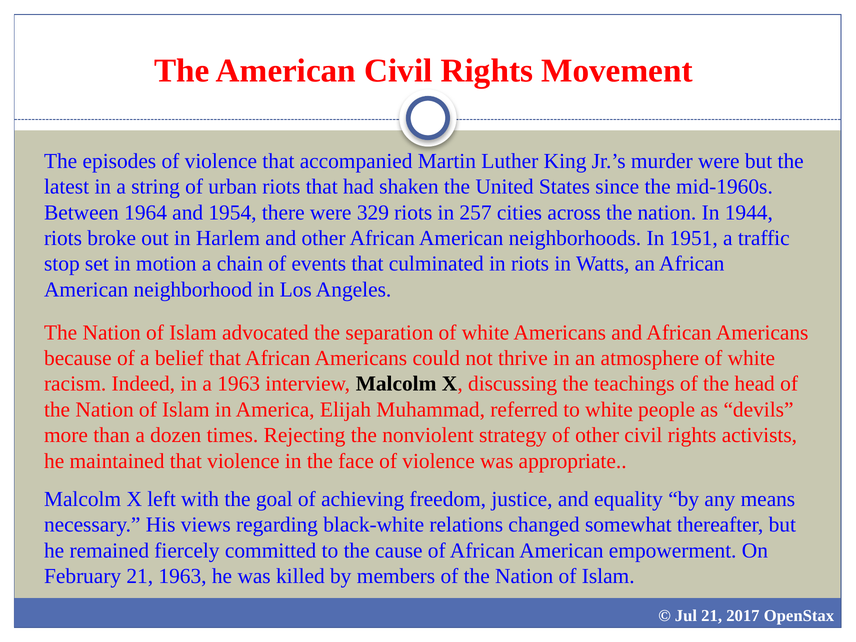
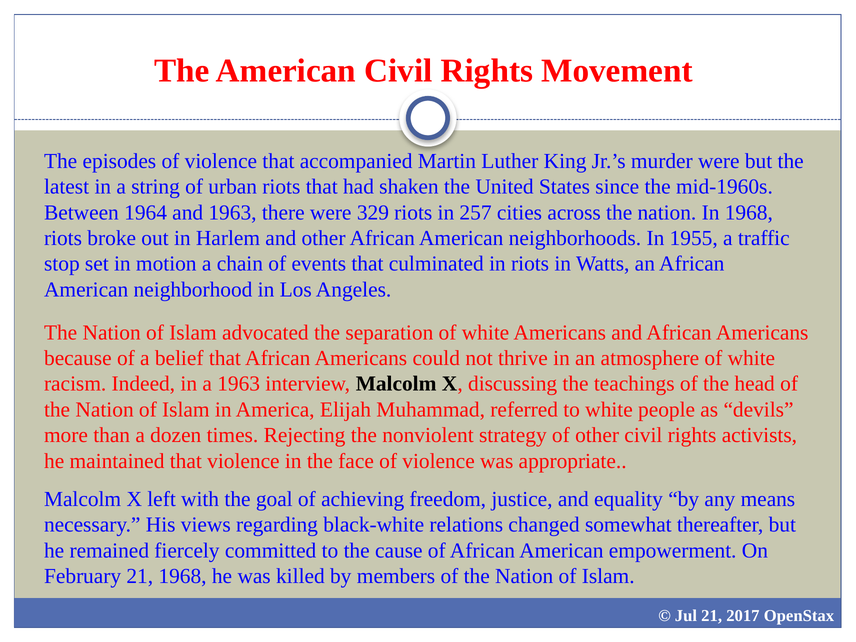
and 1954: 1954 -> 1963 (232, 213)
In 1944: 1944 -> 1968 (749, 213)
1951: 1951 -> 1955 (694, 238)
21 1963: 1963 -> 1968 (183, 576)
